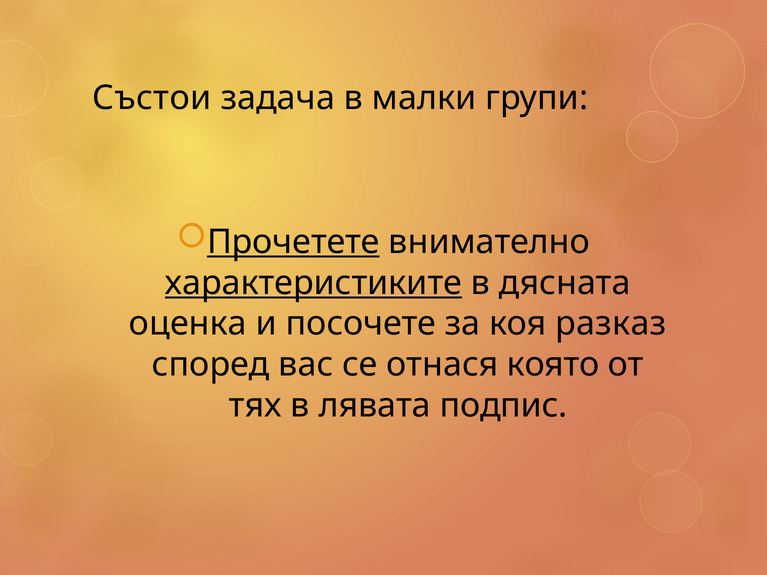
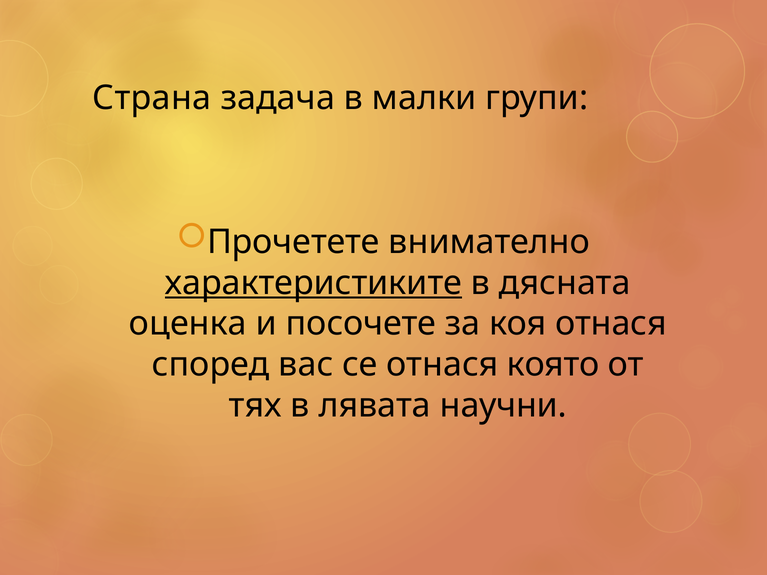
Състои: Състои -> Страна (152, 98)
Прочетете underline: present -> none (293, 242)
коя разказ: разказ -> отнася (611, 324)
подпис: подпис -> научни (503, 406)
